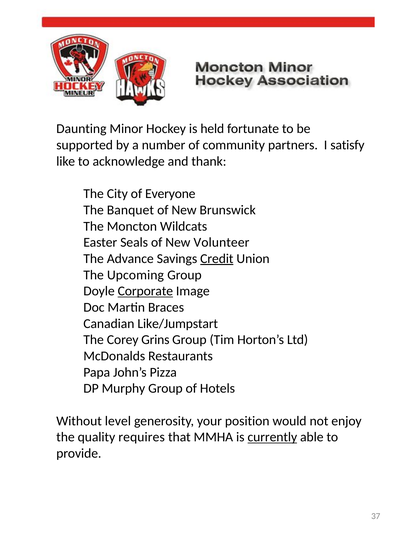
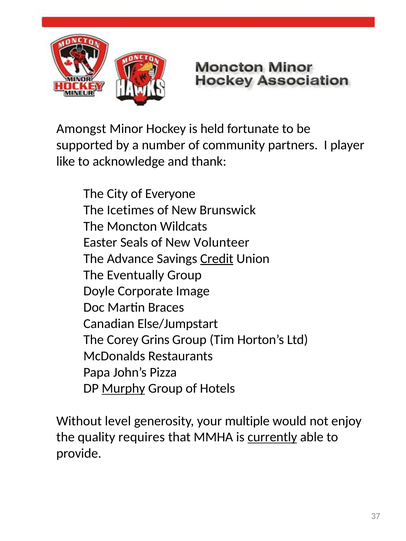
Daunting: Daunting -> Amongst (81, 129)
satisfy: satisfy -> player (347, 145)
Banquet: Banquet -> Icetimes (130, 210)
Upcoming: Upcoming -> Eventually (136, 275)
Corporate underline: present -> none (145, 291)
Like/Jumpstart: Like/Jumpstart -> Else/Jumpstart (178, 324)
Murphy underline: none -> present (123, 389)
position: position -> multiple (247, 421)
